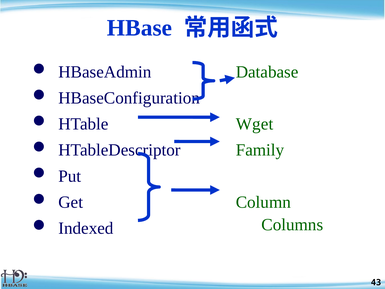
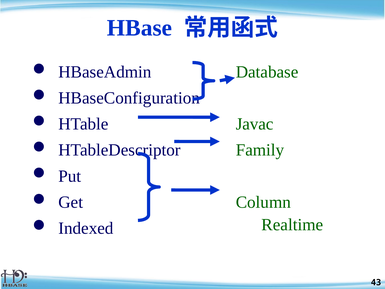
Wget: Wget -> Javac (255, 124)
Columns: Columns -> Realtime (292, 225)
